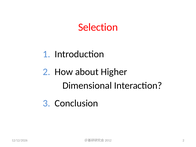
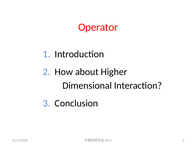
Selection: Selection -> Operator (98, 27)
